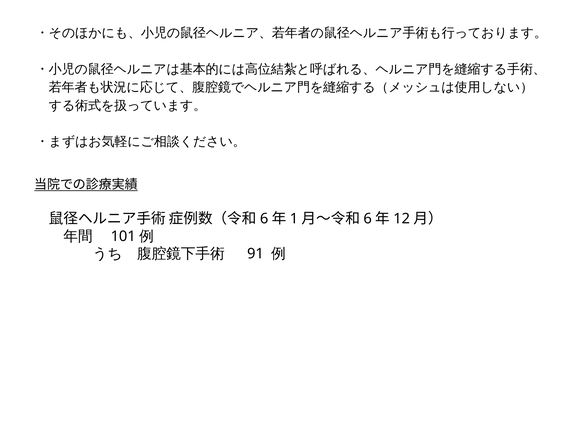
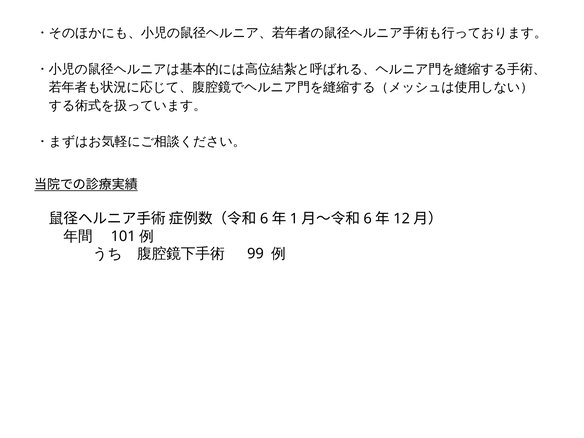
91: 91 -> 99 (255, 254)
